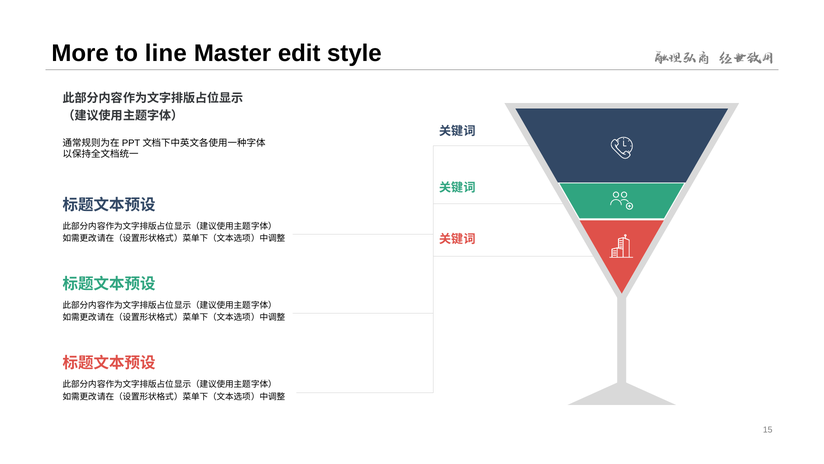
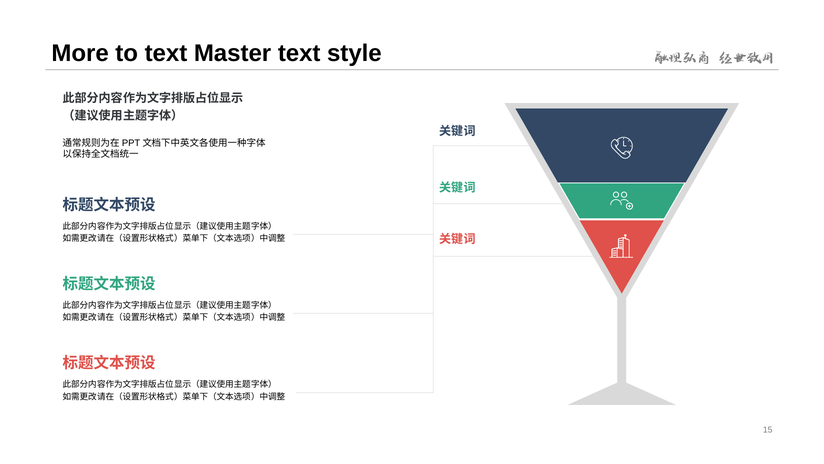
to line: line -> text (166, 53)
Master edit: edit -> text (299, 53)
